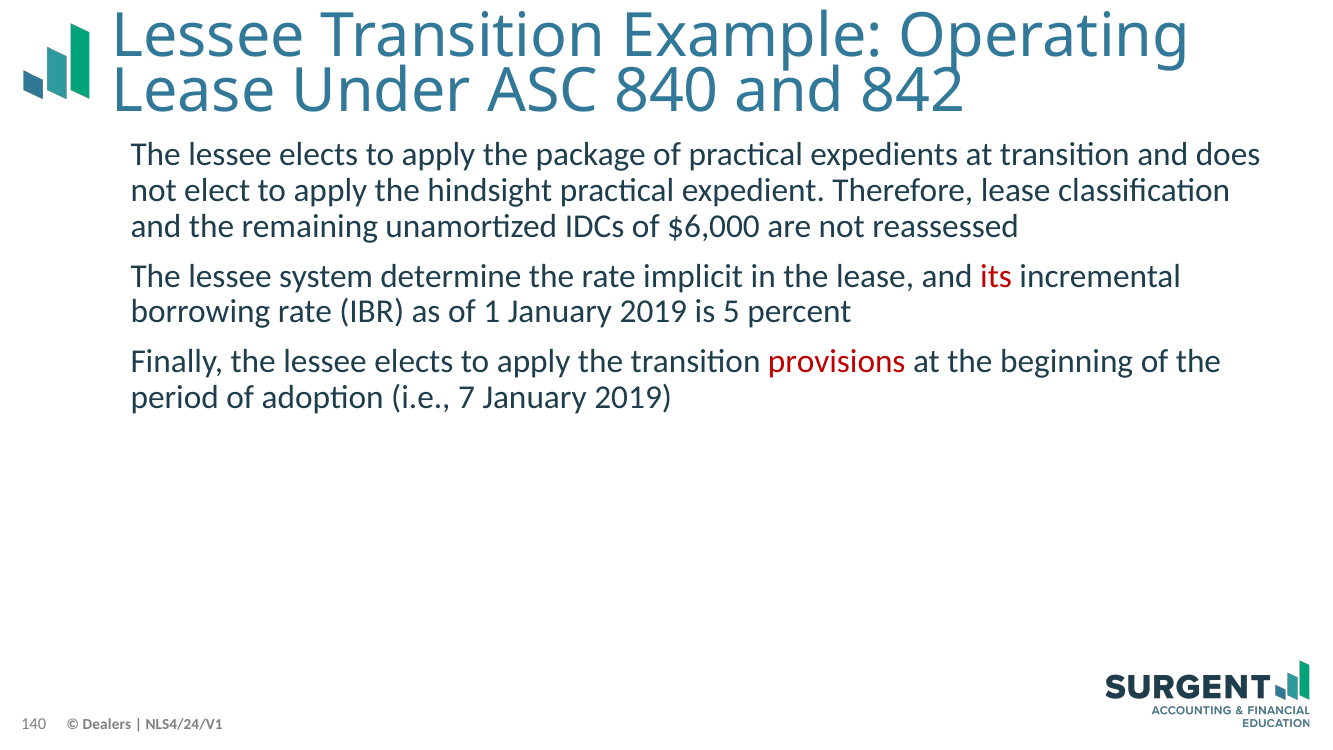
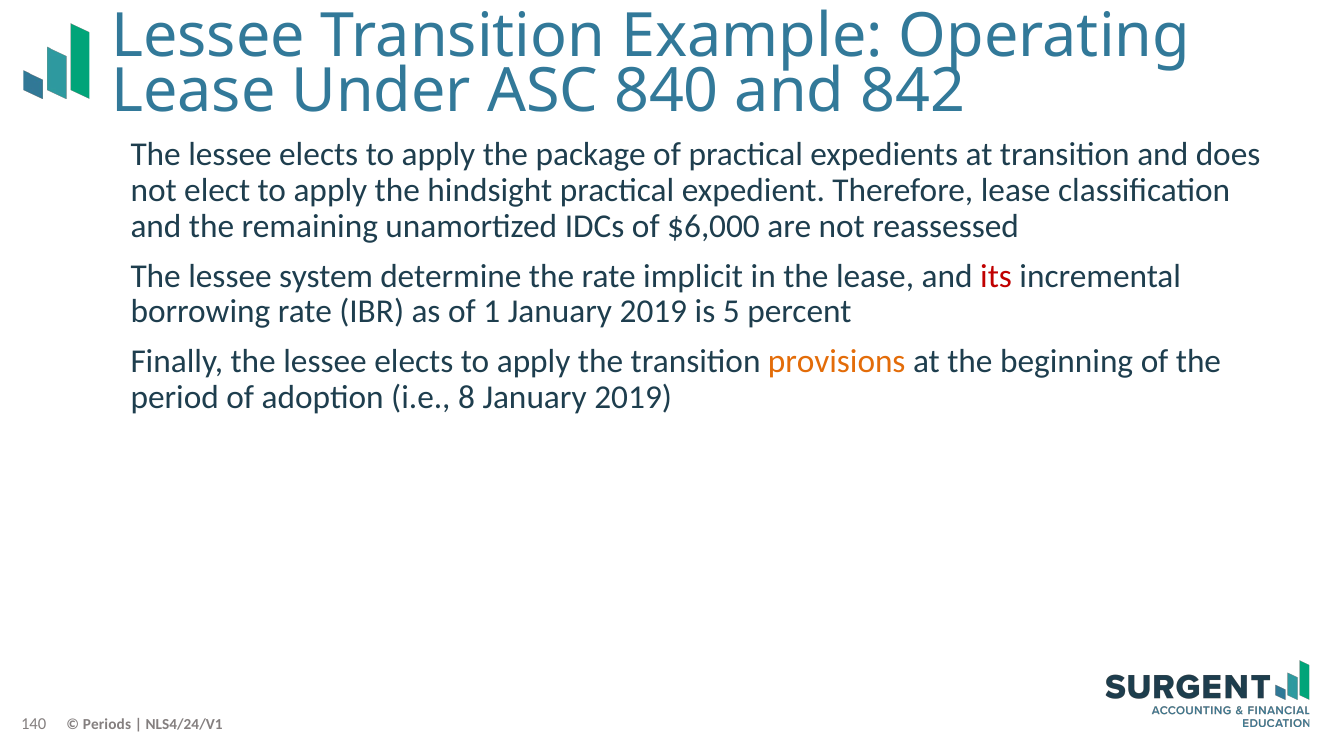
provisions colour: red -> orange (837, 362)
7: 7 -> 8 (466, 398)
Dealers: Dealers -> Periods (107, 724)
